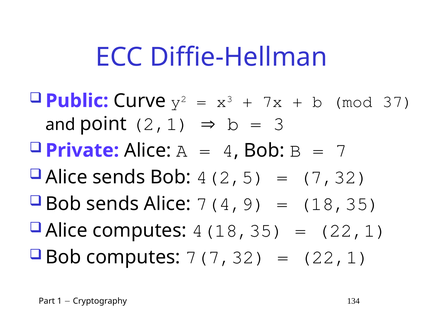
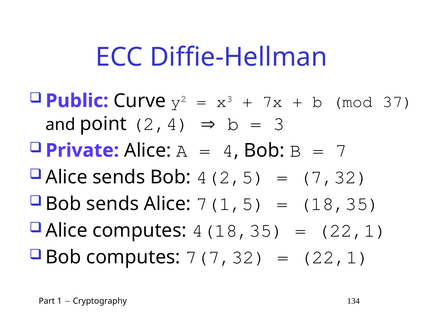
2,1: 2,1 -> 2,4 (160, 124)
7(4,9: 7(4,9 -> 7(1,5 (231, 204)
